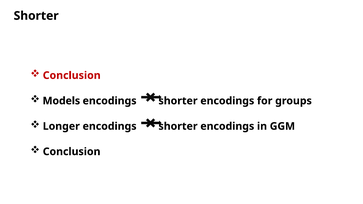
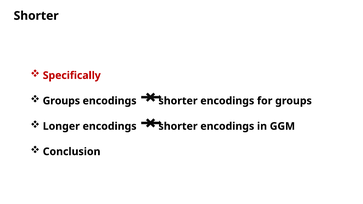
Conclusion: Conclusion -> Specifically (72, 76)
Models: Models -> Groups (61, 101)
